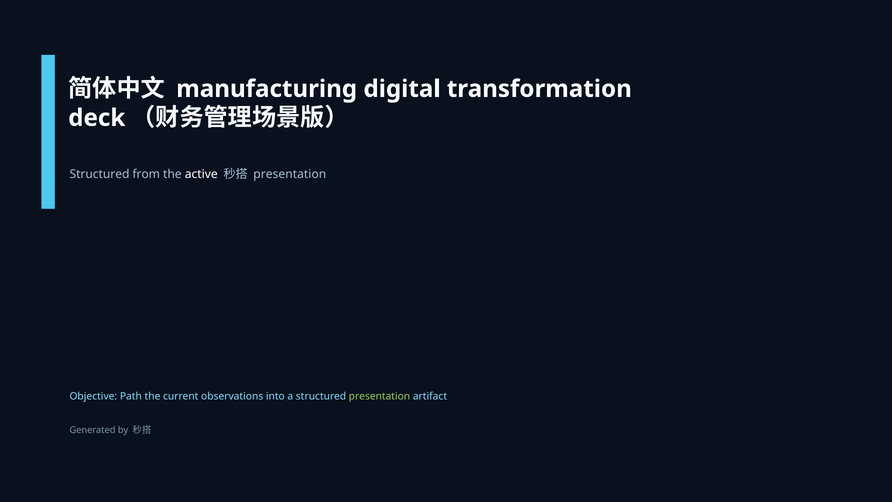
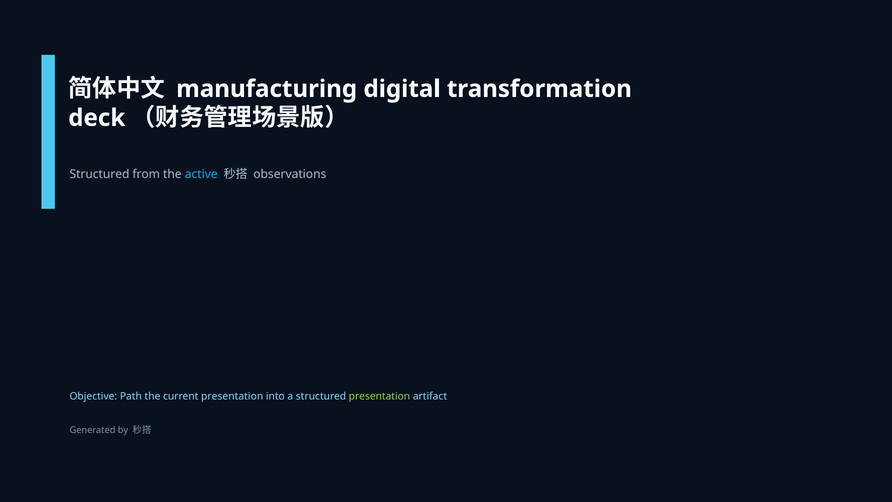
active colour: white -> light blue (201, 174)
presentation: presentation -> observations (290, 174)
current observations: observations -> presentation (232, 396)
